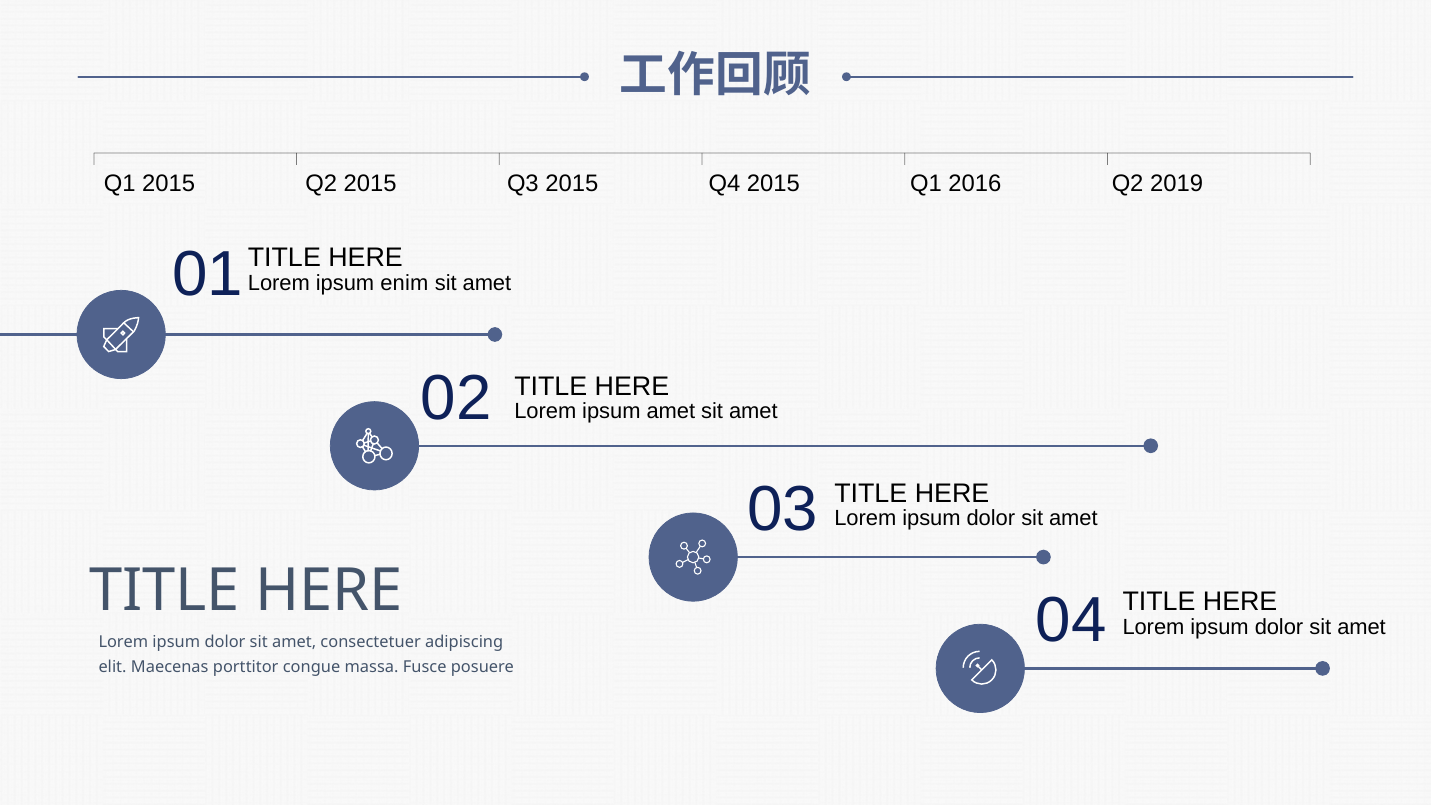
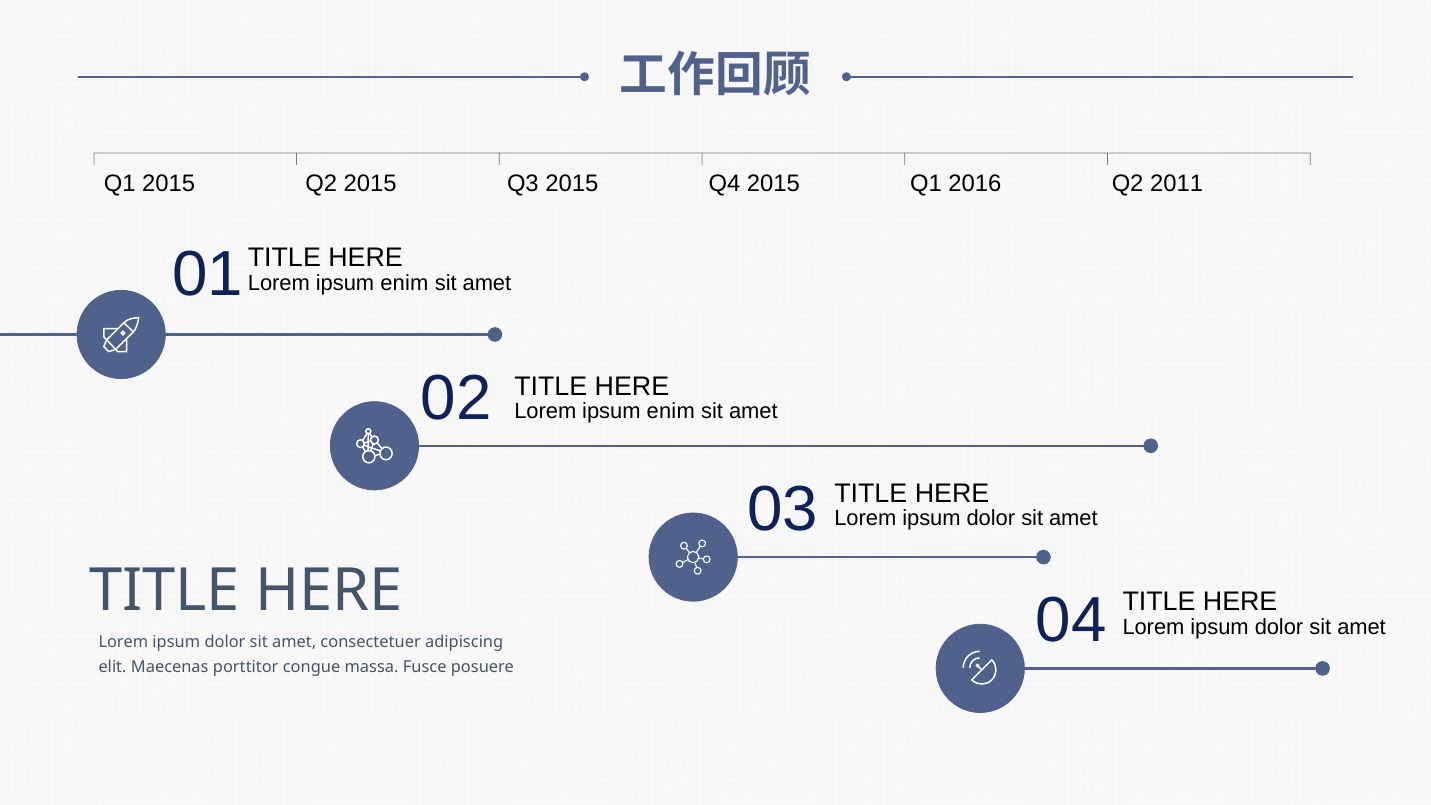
2019: 2019 -> 2011 (1177, 184)
amet: amet -> enim (671, 412)
